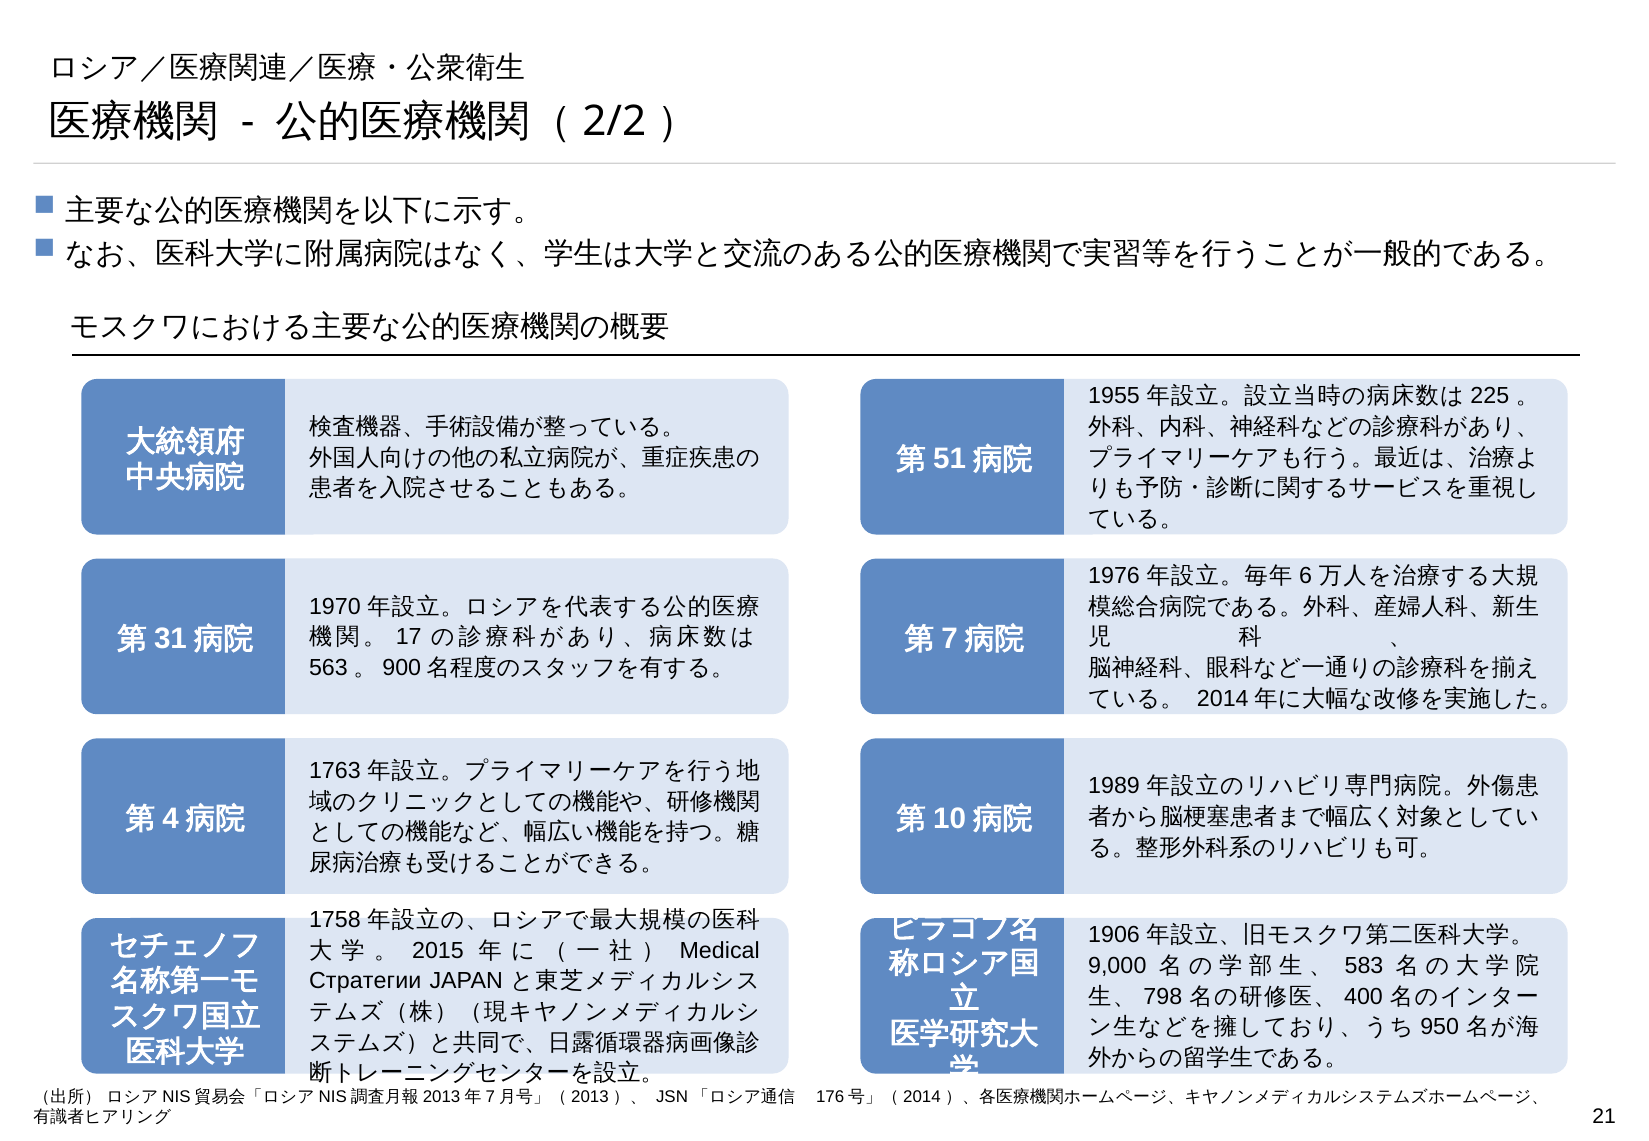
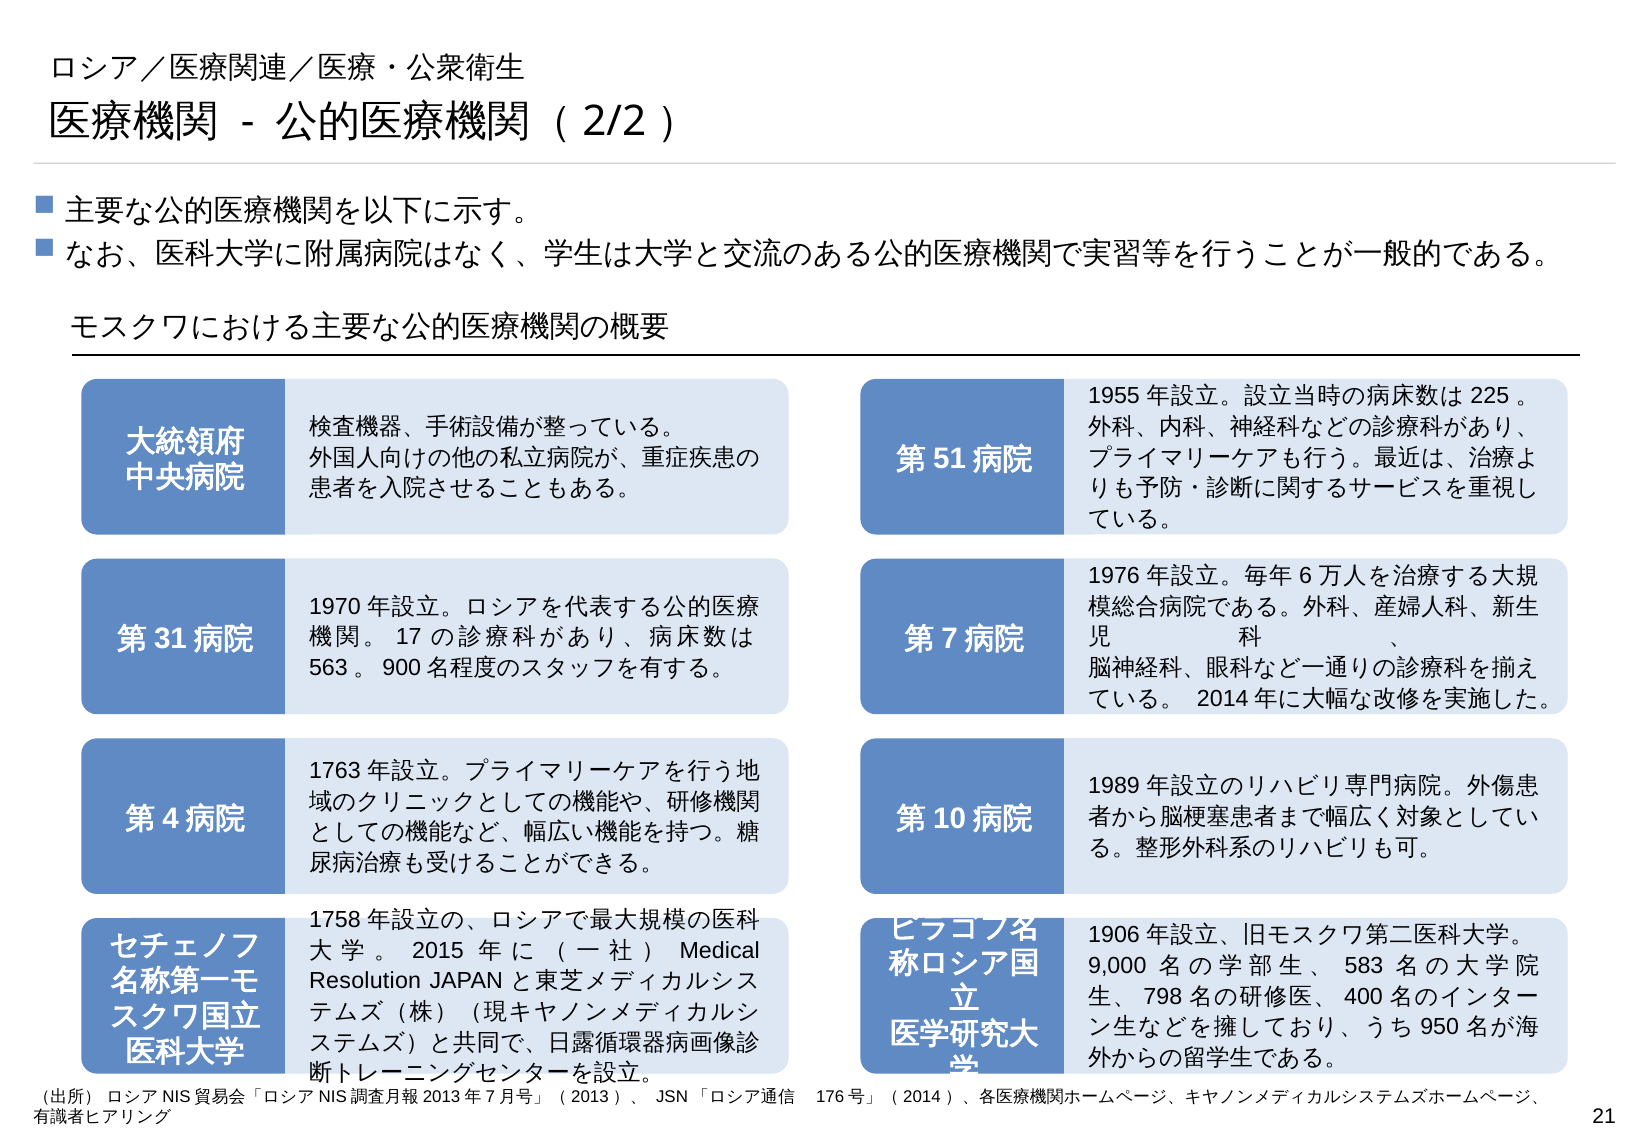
Стратегии: Стратегии -> Resolution (365, 982)
